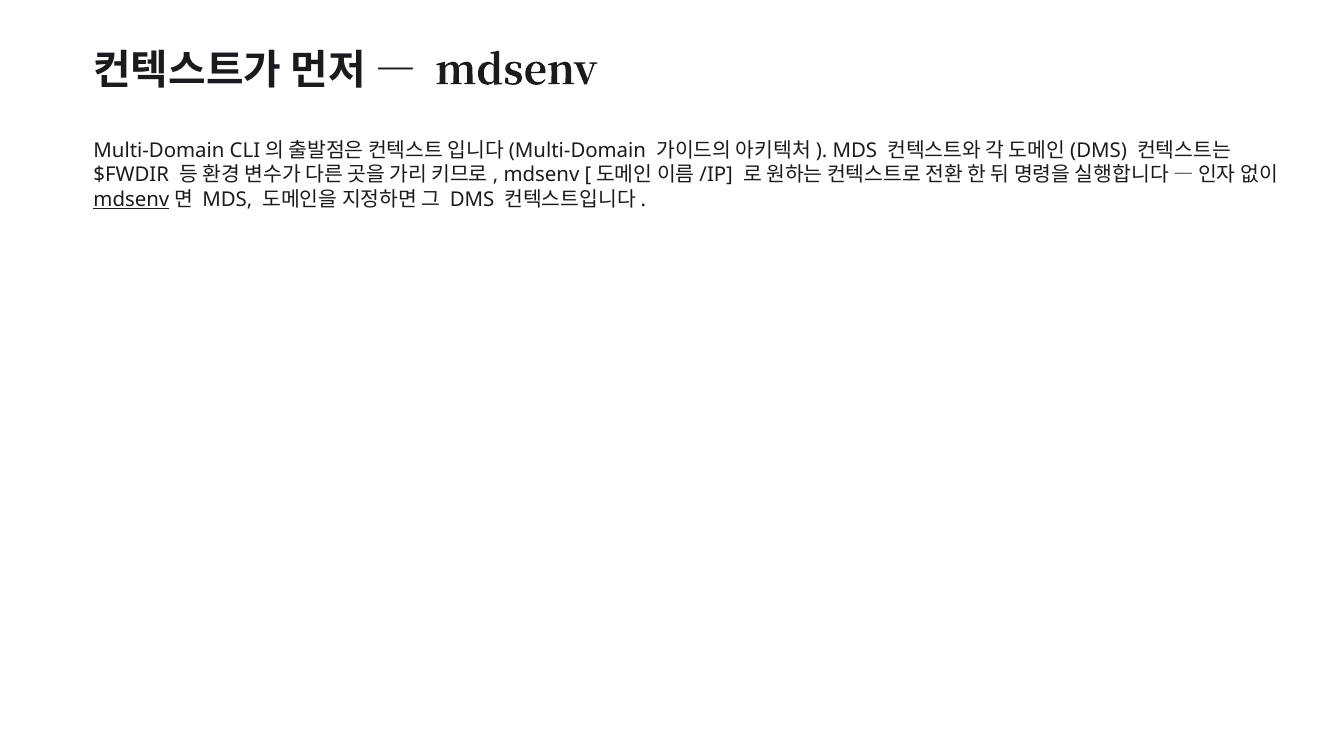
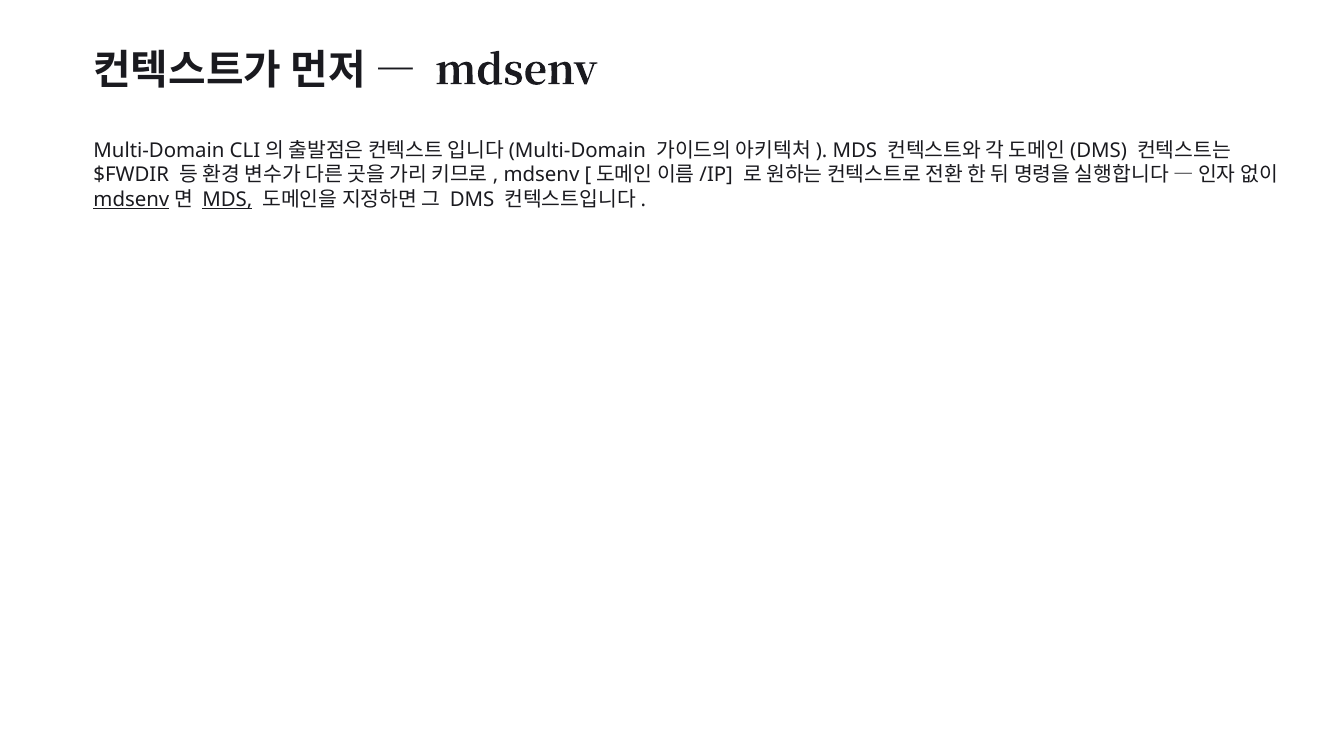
MDS underline: none -> present (227, 200)
